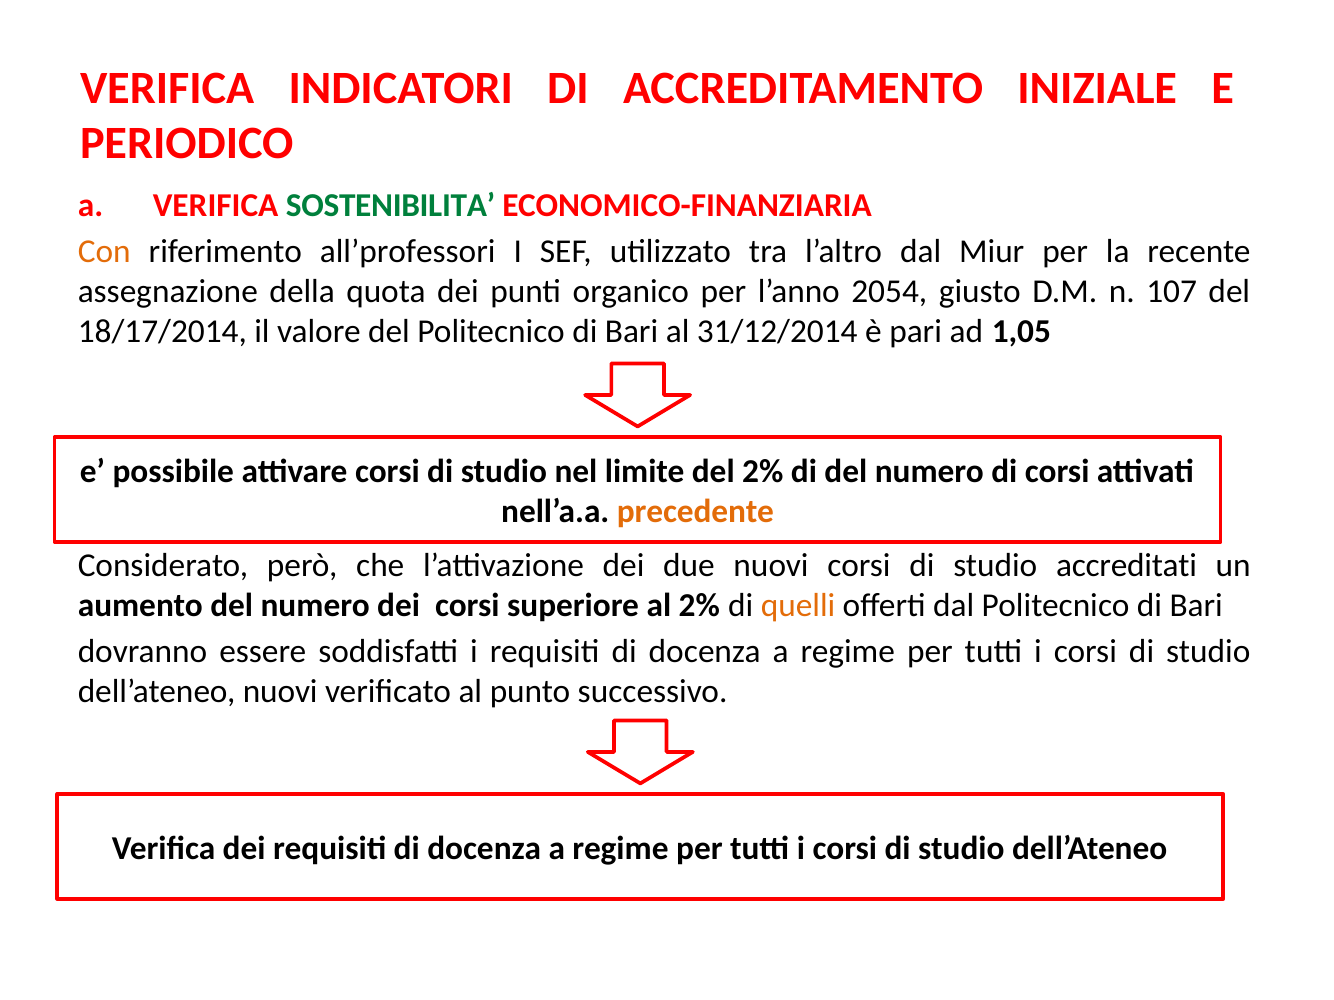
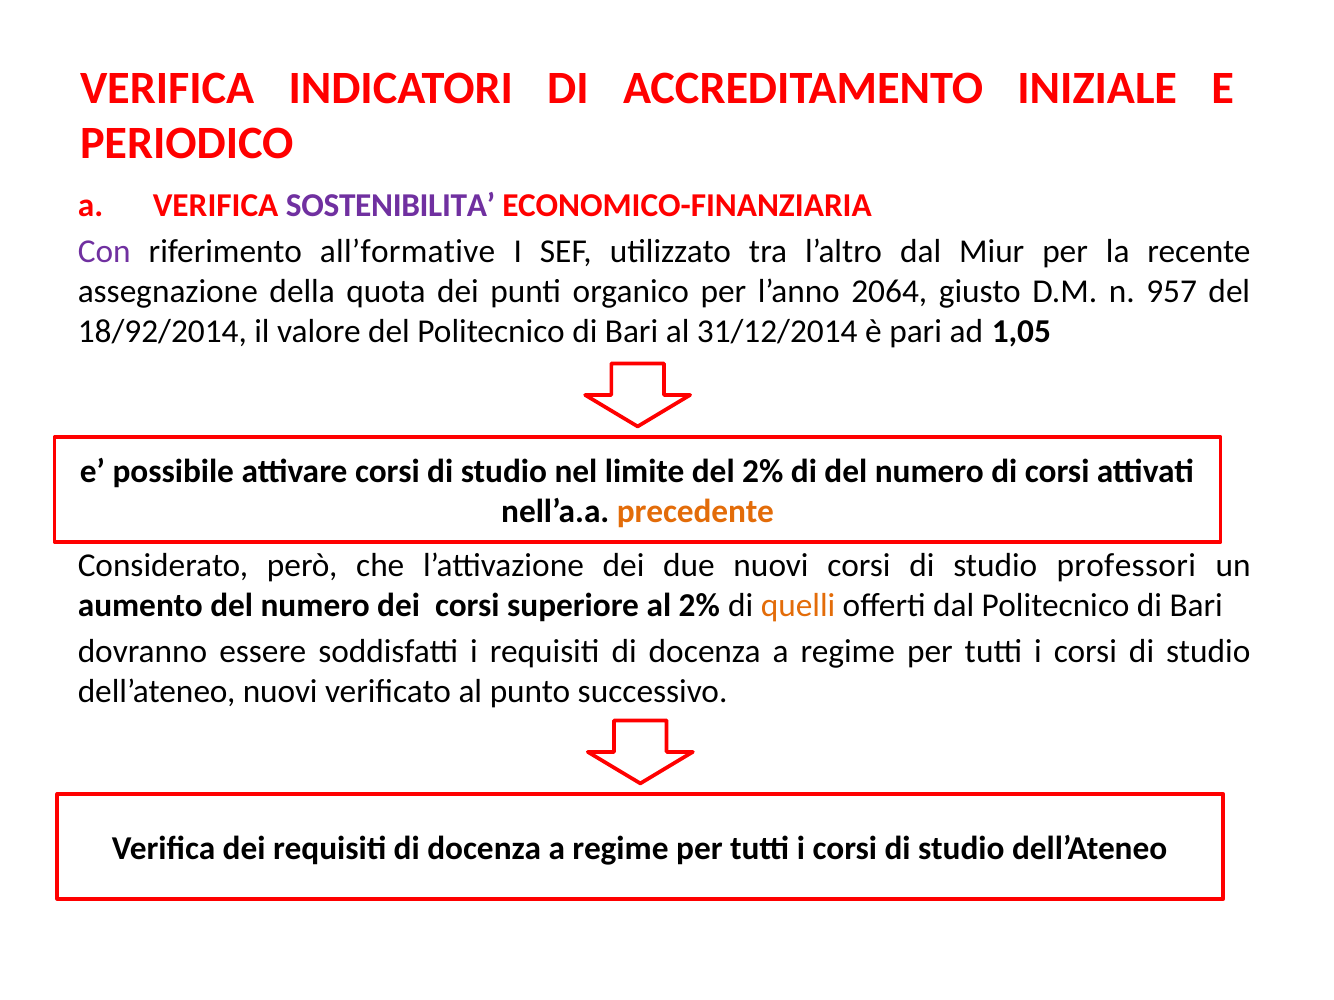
SOSTENIBILITA colour: green -> purple (391, 205)
Con colour: orange -> purple (104, 252)
all’professori: all’professori -> all’formative (408, 252)
2054: 2054 -> 2064 (889, 292)
107: 107 -> 957 (1172, 292)
18/17/2014: 18/17/2014 -> 18/92/2014 (162, 332)
accreditati: accreditati -> professori (1126, 565)
